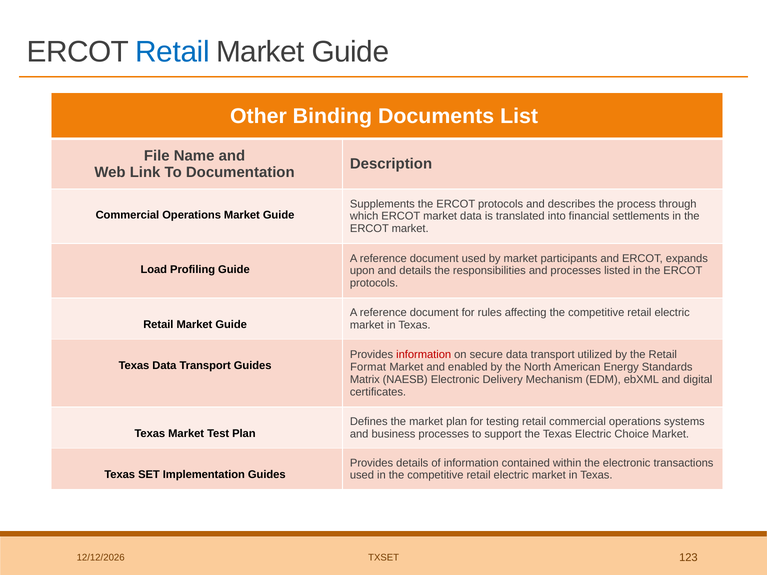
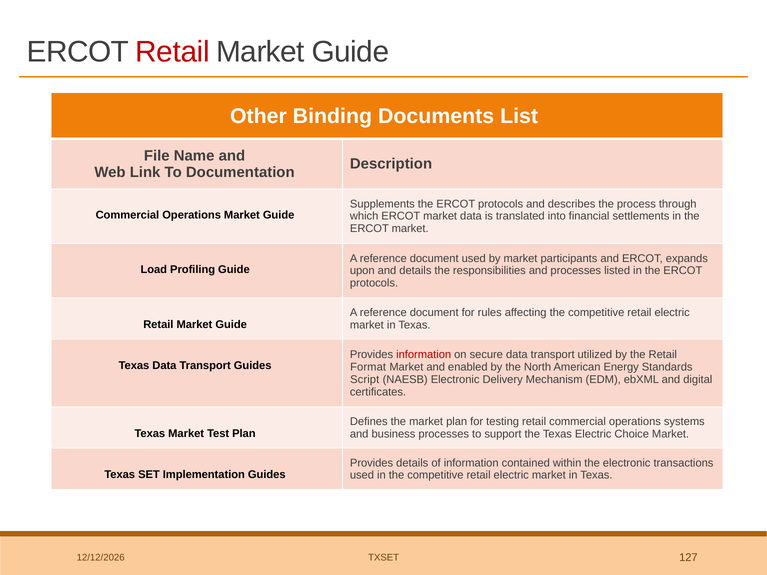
Retail colour: blue -> red (172, 52)
Matrix: Matrix -> Script (365, 380)
123: 123 -> 127 (688, 558)
